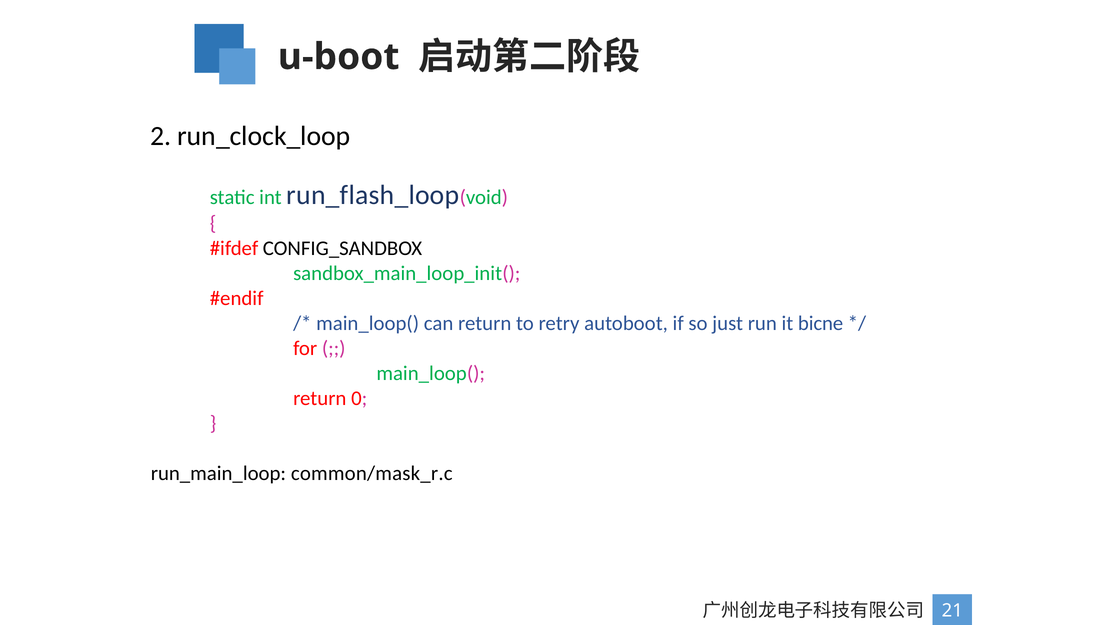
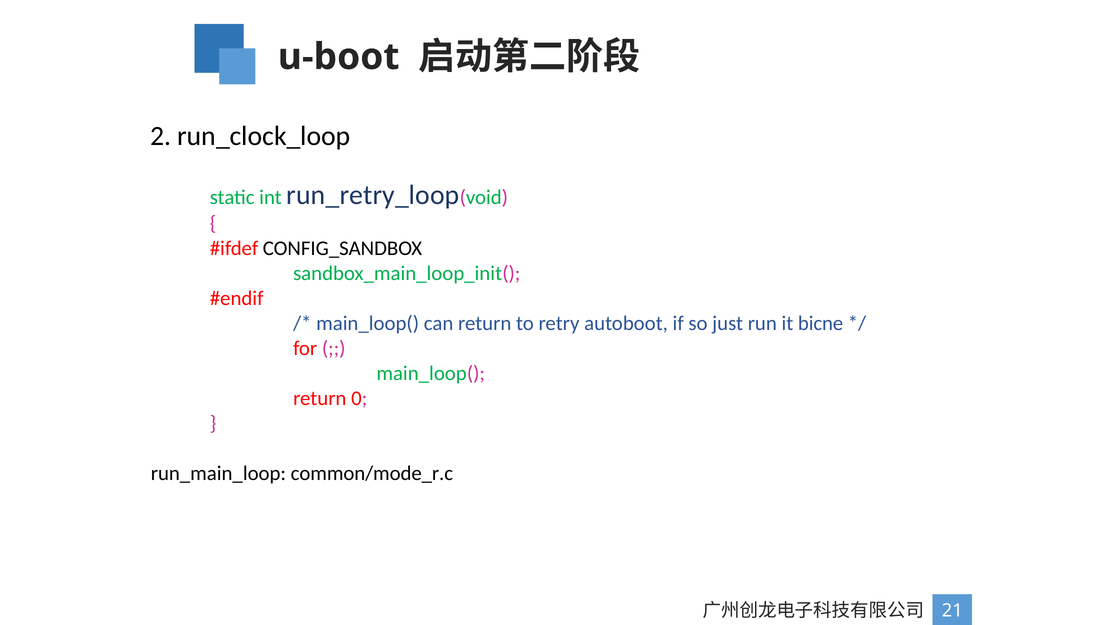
run_flash_loop: run_flash_loop -> run_retry_loop (373, 195)
common/mask_r.c: common/mask_r.c -> common/mode_r.c (372, 473)
